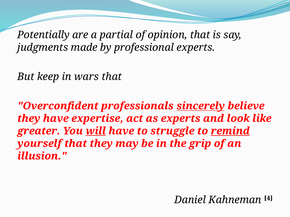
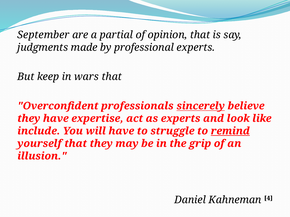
Potentially: Potentially -> September (43, 35)
greater: greater -> include (39, 131)
will underline: present -> none (96, 131)
